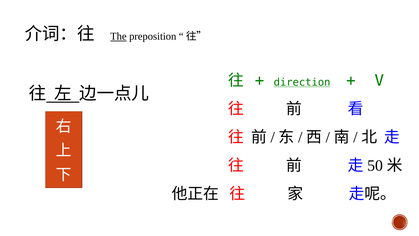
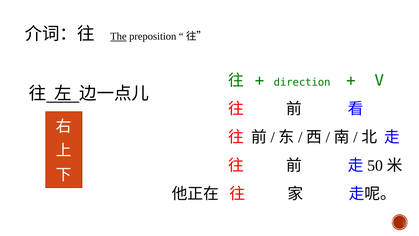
direction underline: present -> none (302, 82)
